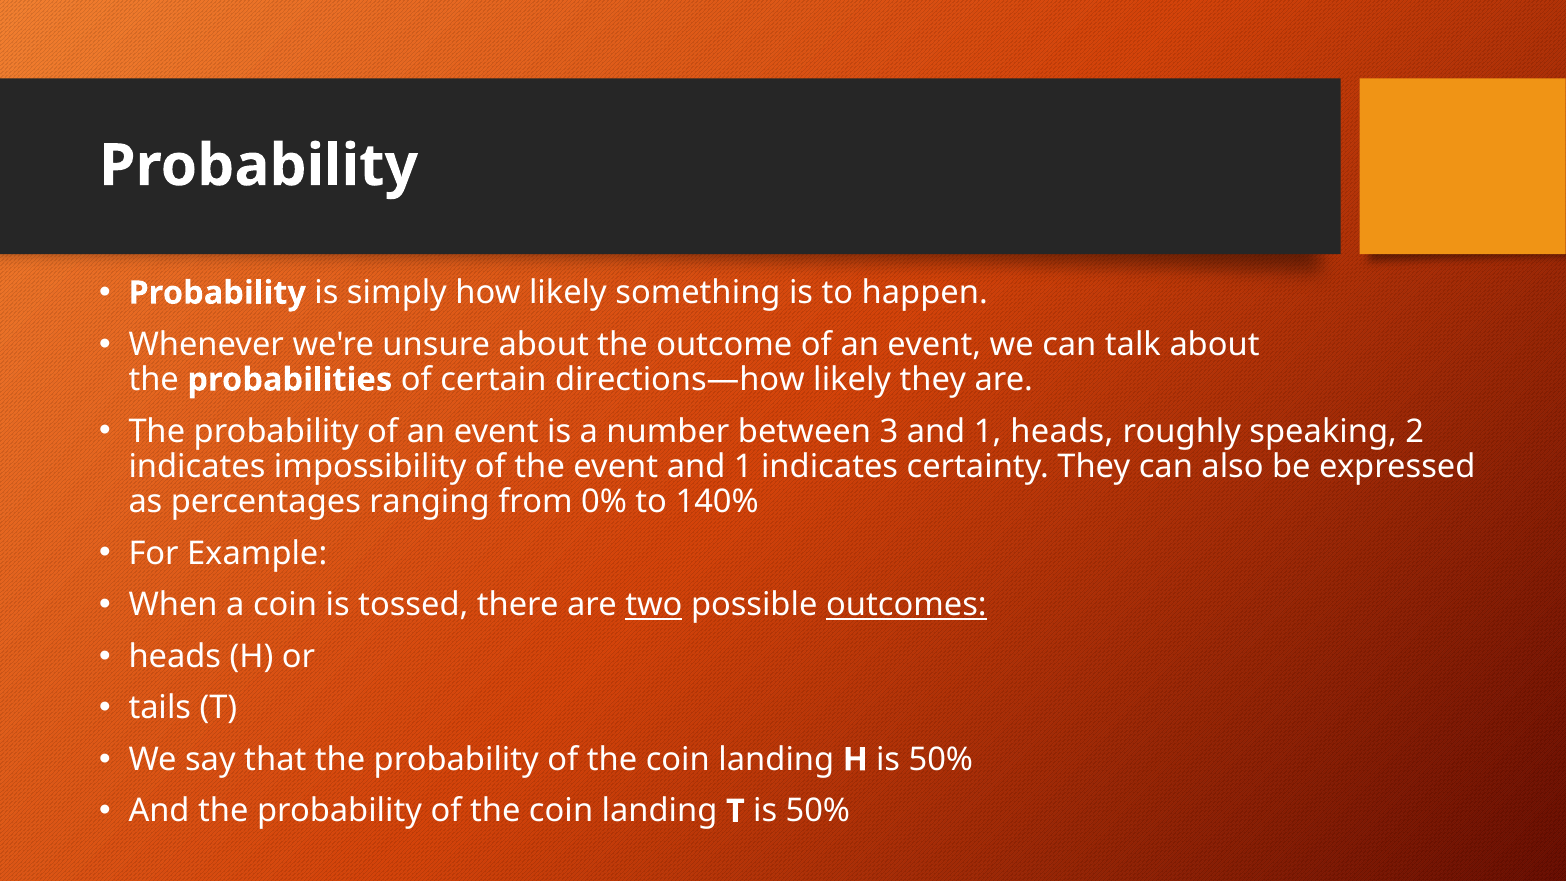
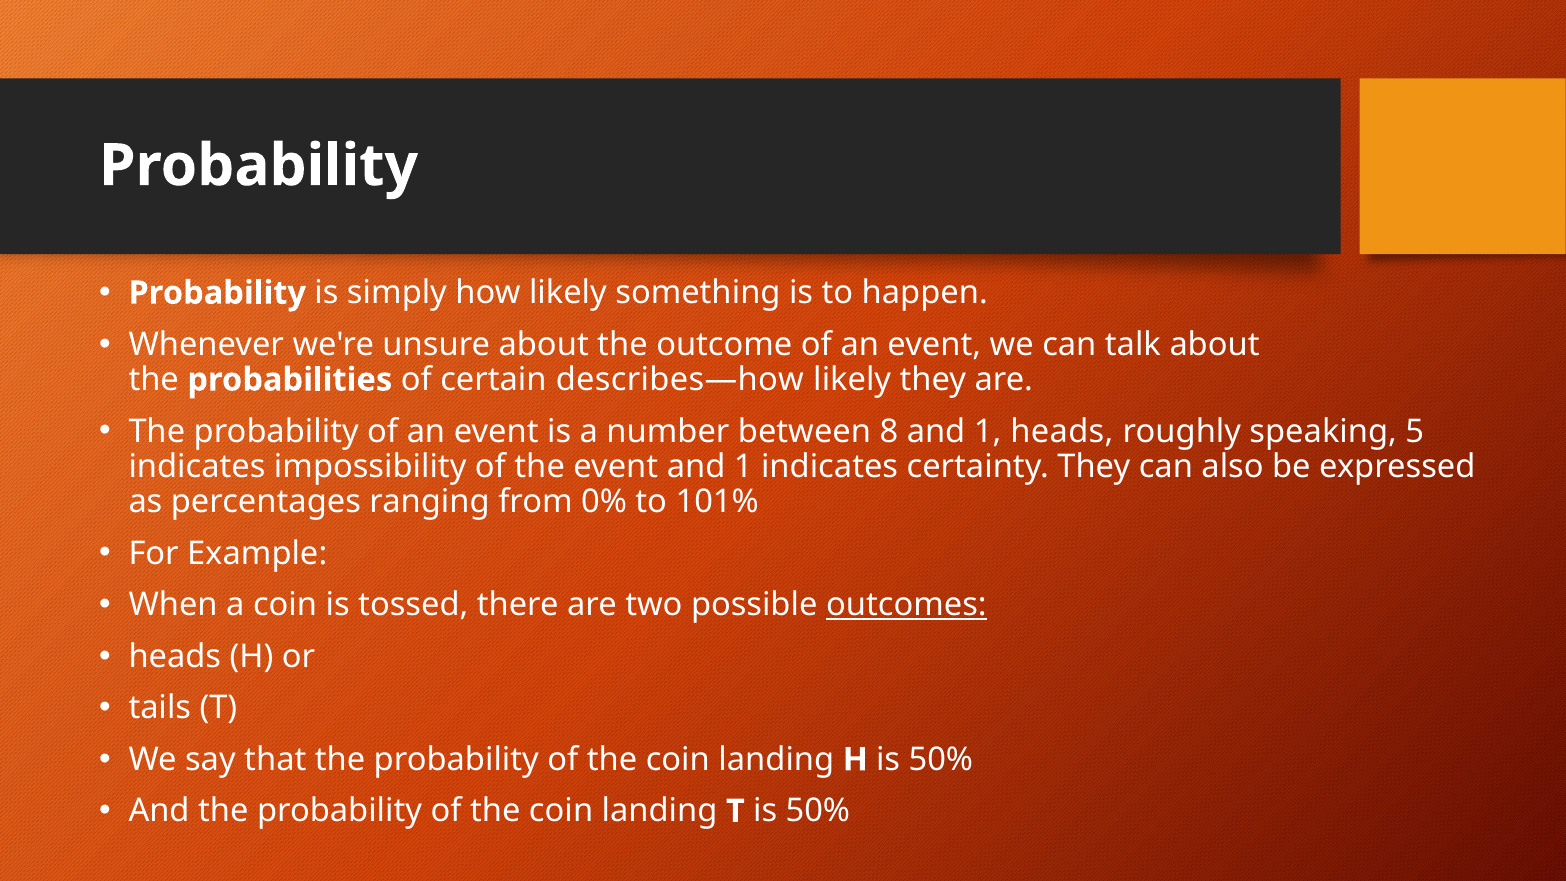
directions—how: directions—how -> describes—how (680, 380)
3: 3 -> 8 (889, 431)
2: 2 -> 5 (1415, 431)
140%: 140% -> 101% (717, 502)
two underline: present -> none (654, 605)
